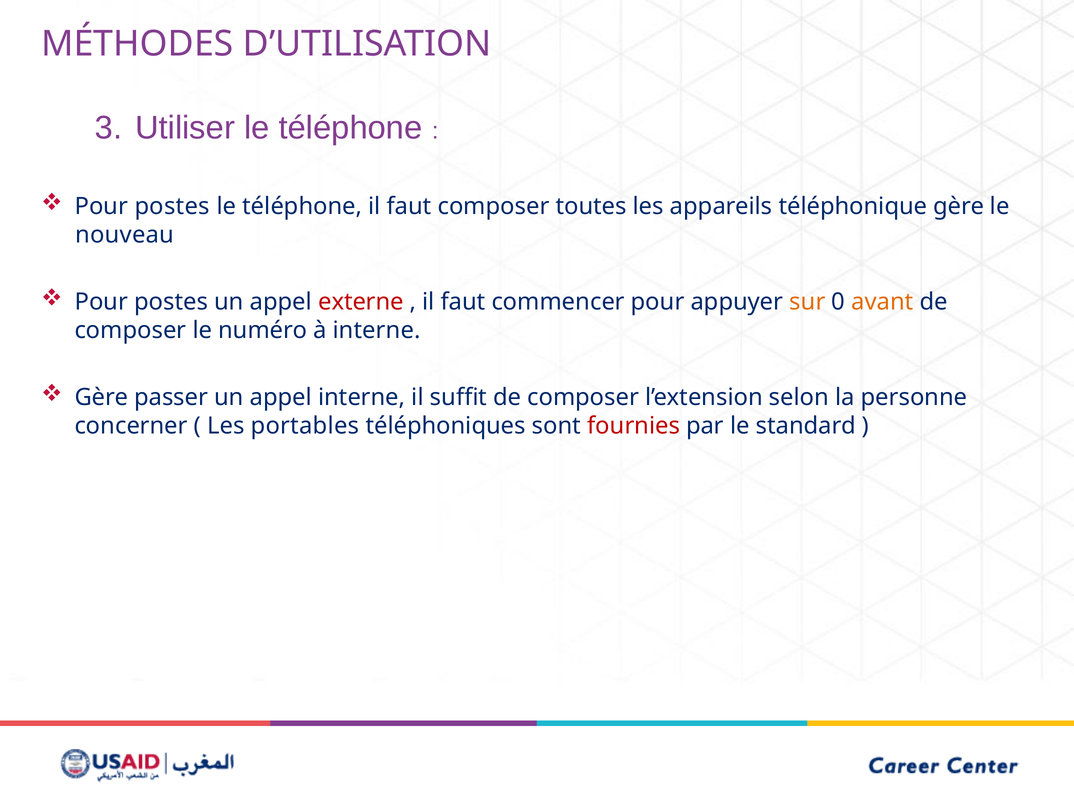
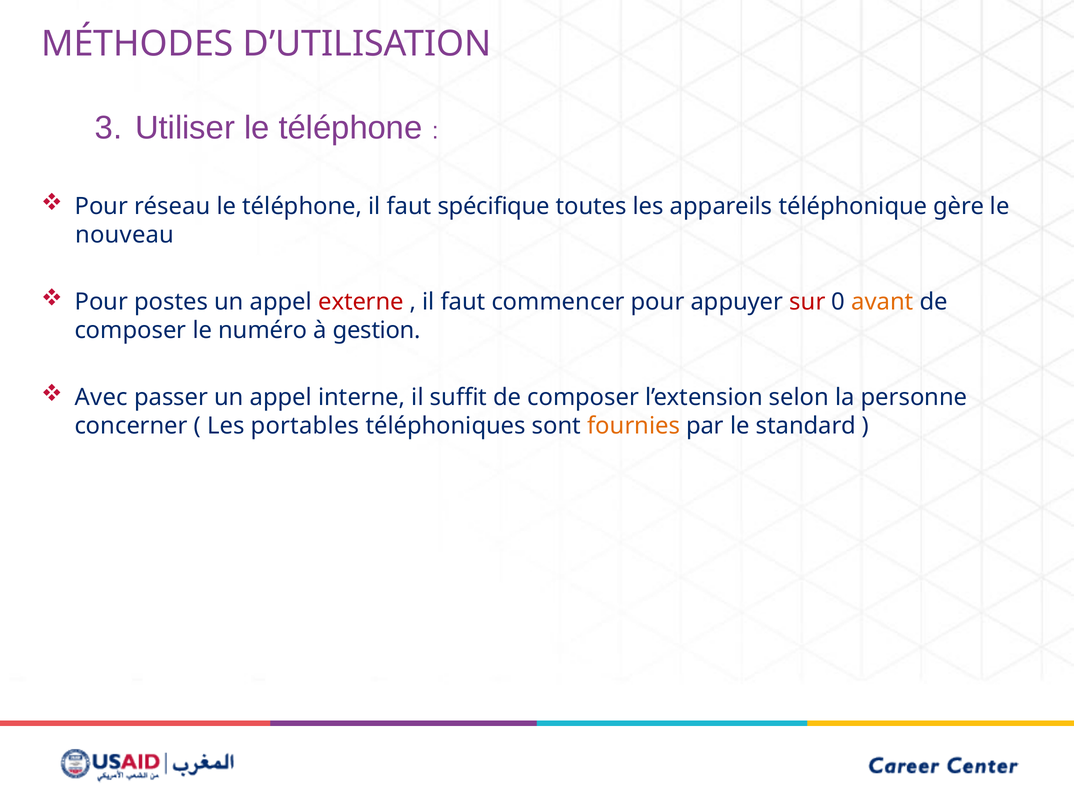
postes: postes -> réseau (172, 206)
faut composer: composer -> spécifique (494, 206)
sur colour: orange -> red (807, 301)
à interne: interne -> gestion (377, 330)
Gère: Gère -> Avec (101, 397)
fournies colour: red -> orange (634, 426)
